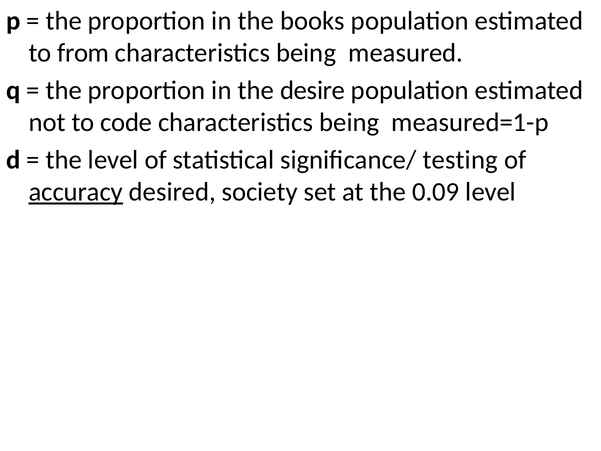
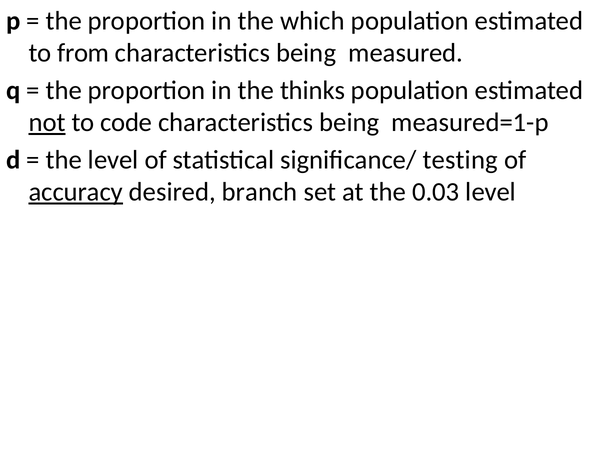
books: books -> which (312, 21)
desire: desire -> thinks (313, 90)
not underline: none -> present (47, 122)
society: society -> branch (260, 192)
0.09: 0.09 -> 0.03 (436, 192)
